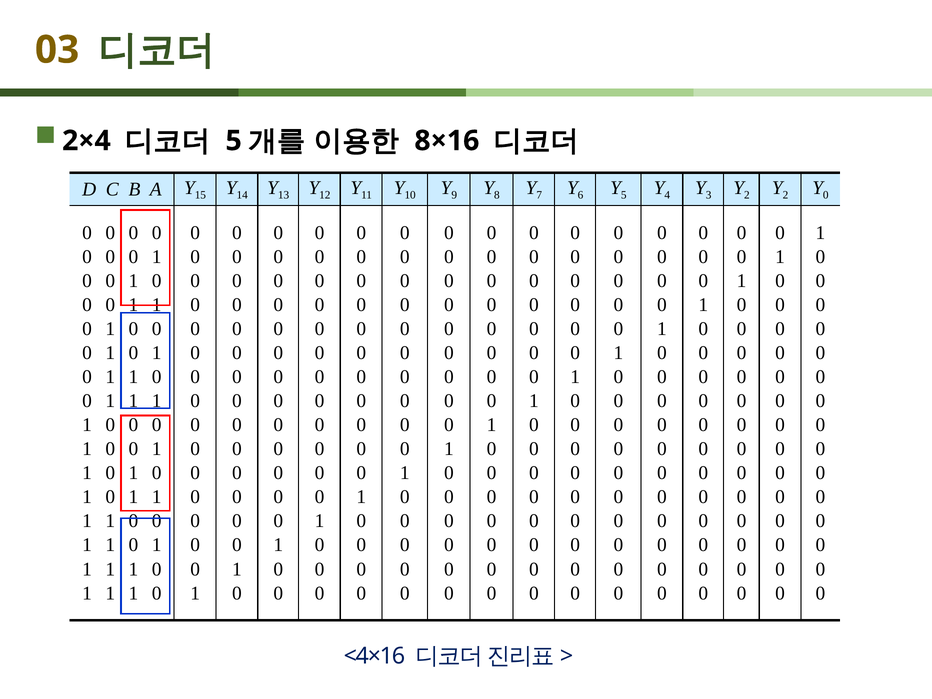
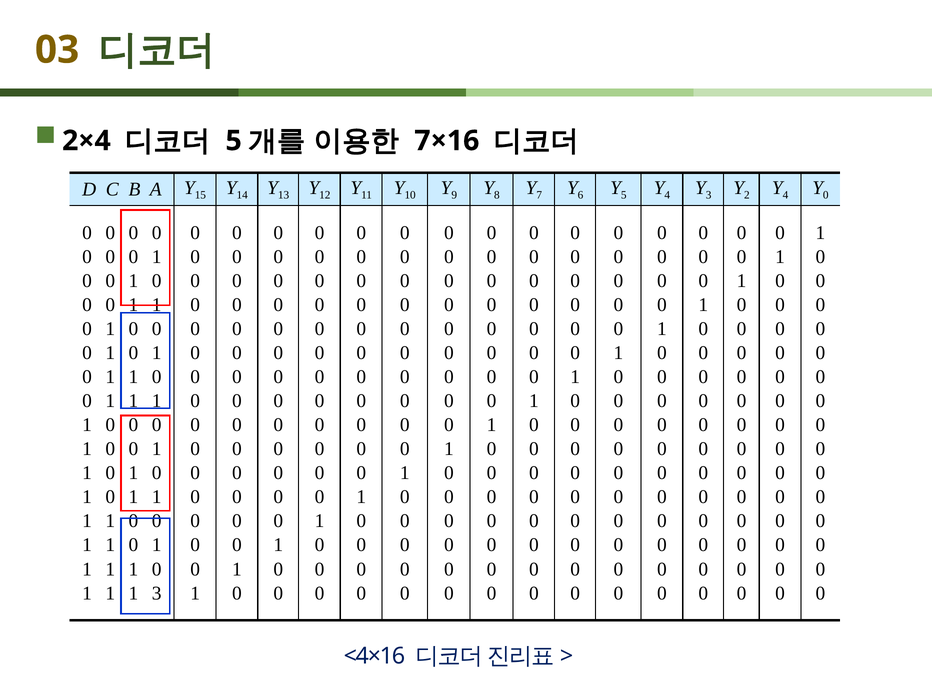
8×16: 8×16 -> 7×16 (447, 141)
2: 2 -> 4 (785, 195)
0: 0 -> 3 (157, 593)
